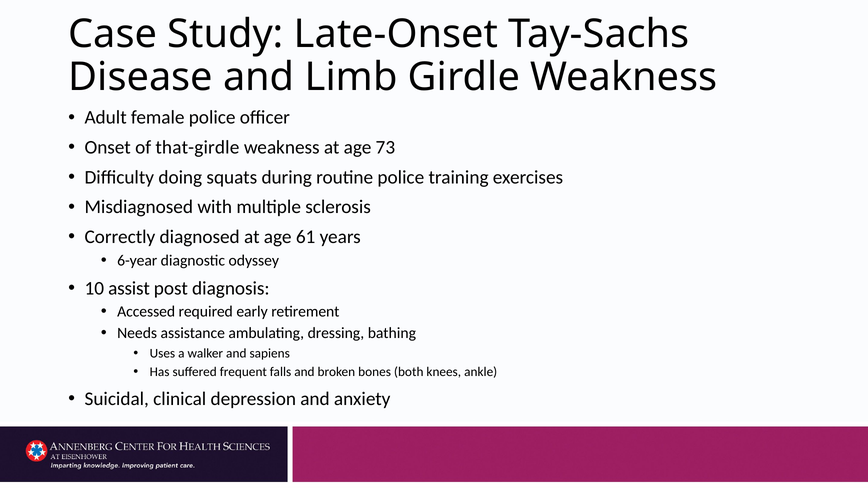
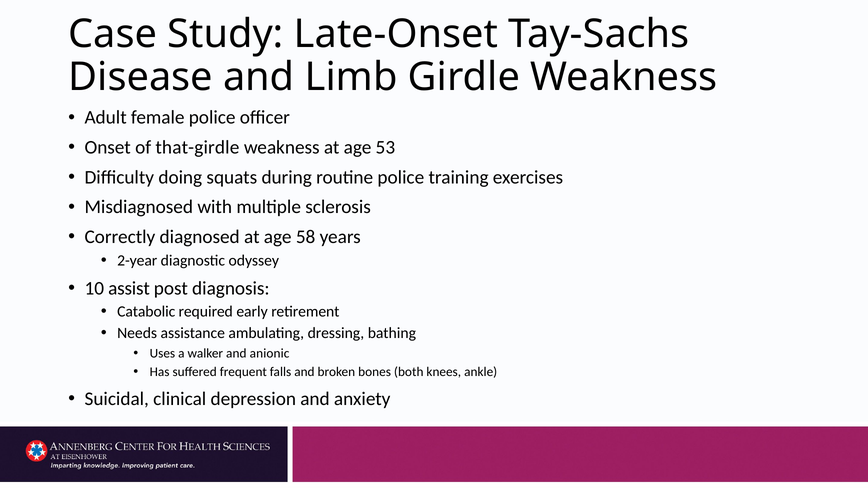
73: 73 -> 53 (385, 147)
61: 61 -> 58 (306, 237)
6-year: 6-year -> 2-year (137, 261)
Accessed: Accessed -> Catabolic (146, 312)
sapiens: sapiens -> anionic (270, 353)
